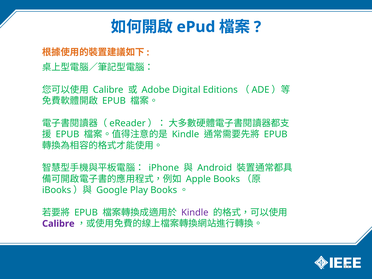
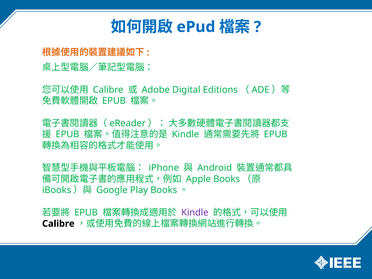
Calibre colour: purple -> black (58, 224)
